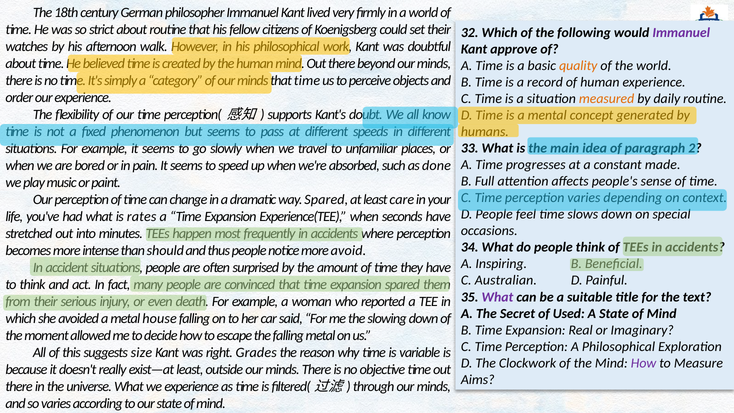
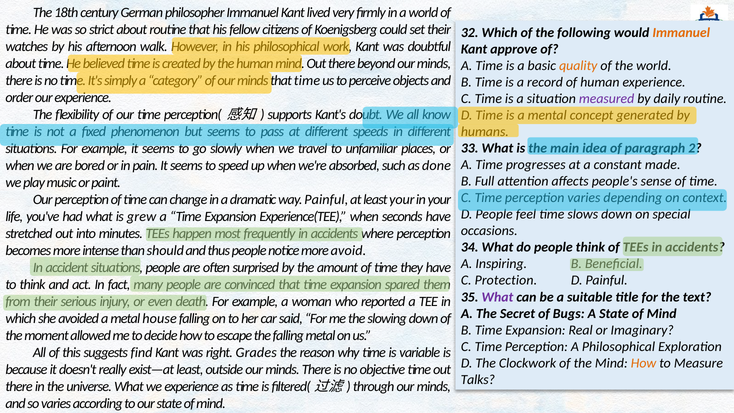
Immanuel colour: purple -> orange (681, 33)
measured colour: orange -> purple (607, 99)
way Spared: Spared -> Painful (326, 200)
least care: care -> your (402, 200)
rates: rates -> grew (142, 217)
Australian: Australian -> Protection (506, 280)
Used: Used -> Bugs (569, 313)
size: size -> find (142, 353)
How colour: purple -> orange (644, 363)
Aims: Aims -> Talks (478, 379)
